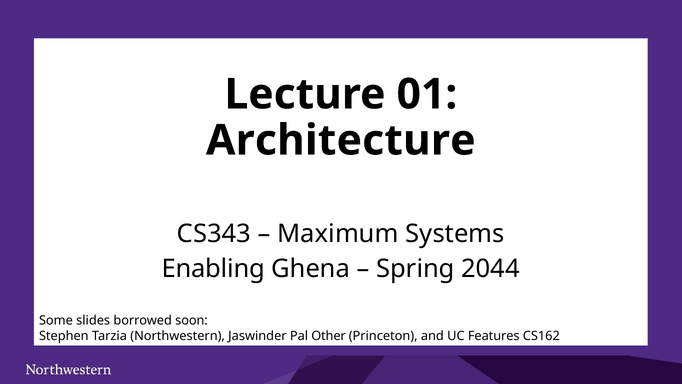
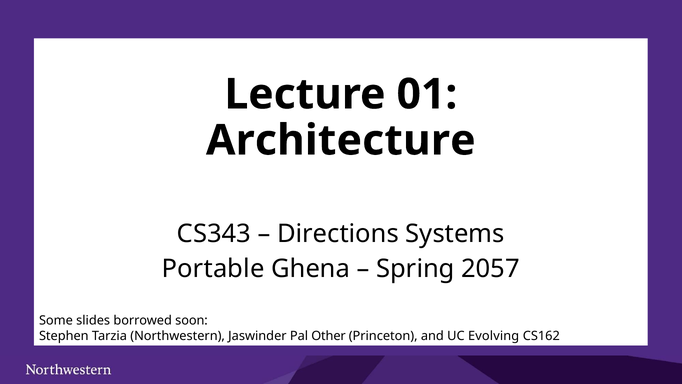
Maximum: Maximum -> Directions (338, 234)
Enabling: Enabling -> Portable (213, 268)
2044: 2044 -> 2057 (490, 268)
Features: Features -> Evolving (494, 336)
